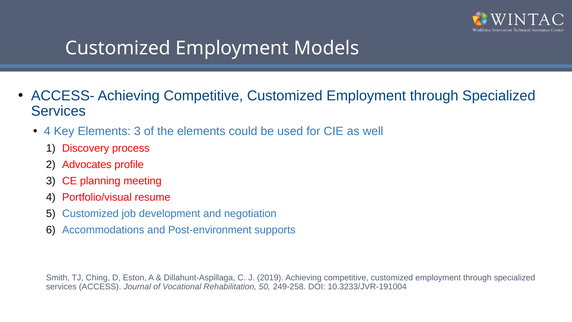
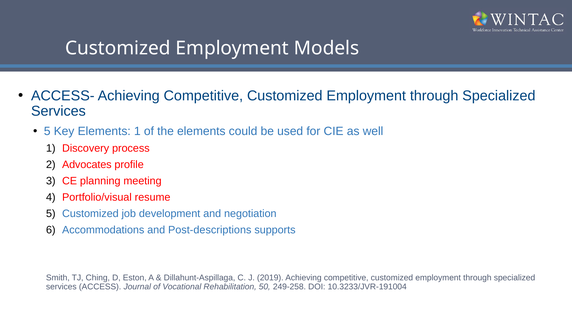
4: 4 -> 5 (47, 131)
Elements 3: 3 -> 1 (137, 131)
Post-environment: Post-environment -> Post-descriptions (210, 230)
